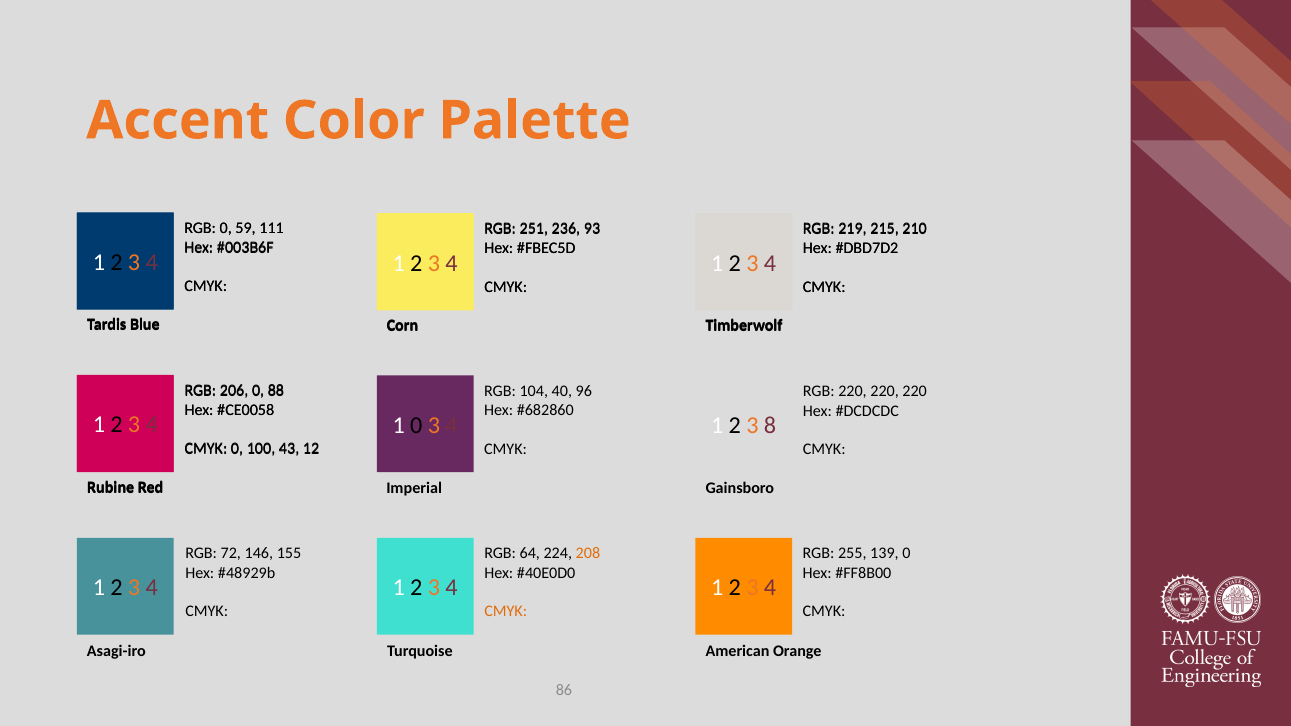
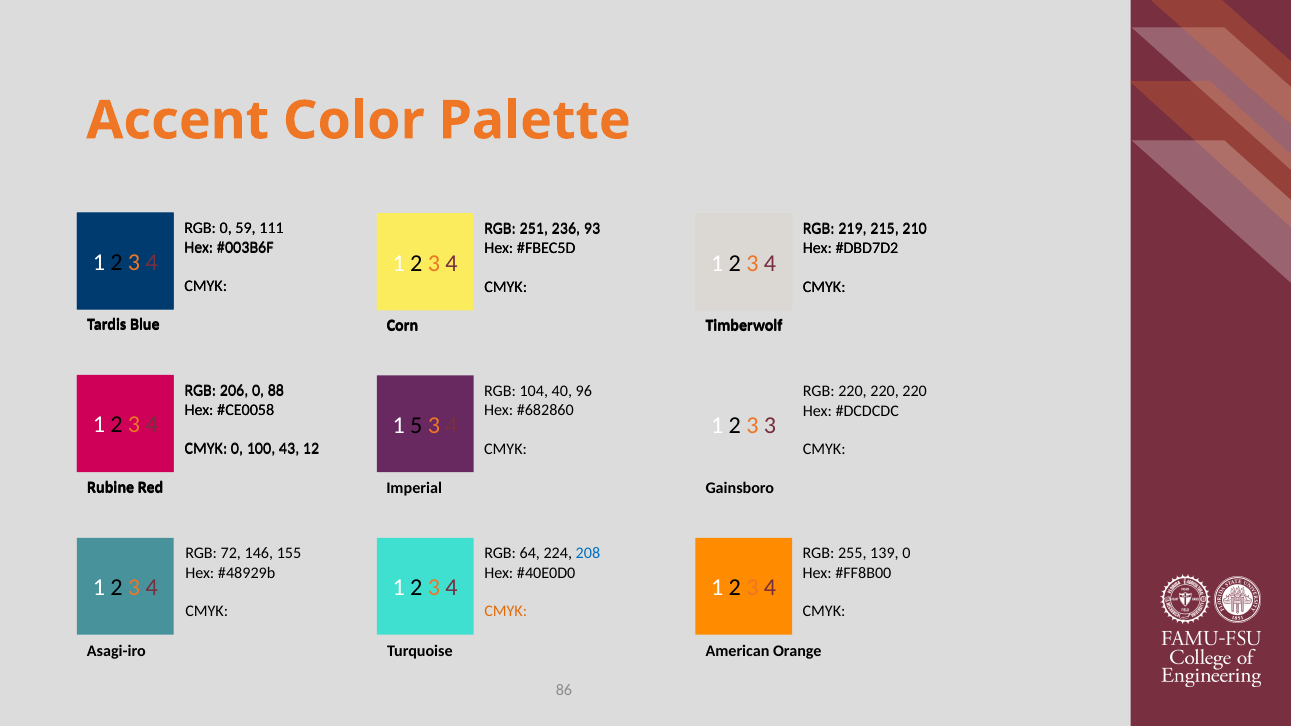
1 0: 0 -> 5 (416, 426)
3 8: 8 -> 3 (770, 426)
208 colour: orange -> blue (588, 554)
